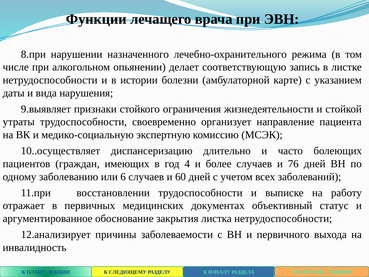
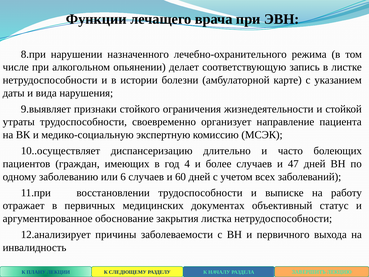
76: 76 -> 47 (293, 164)
